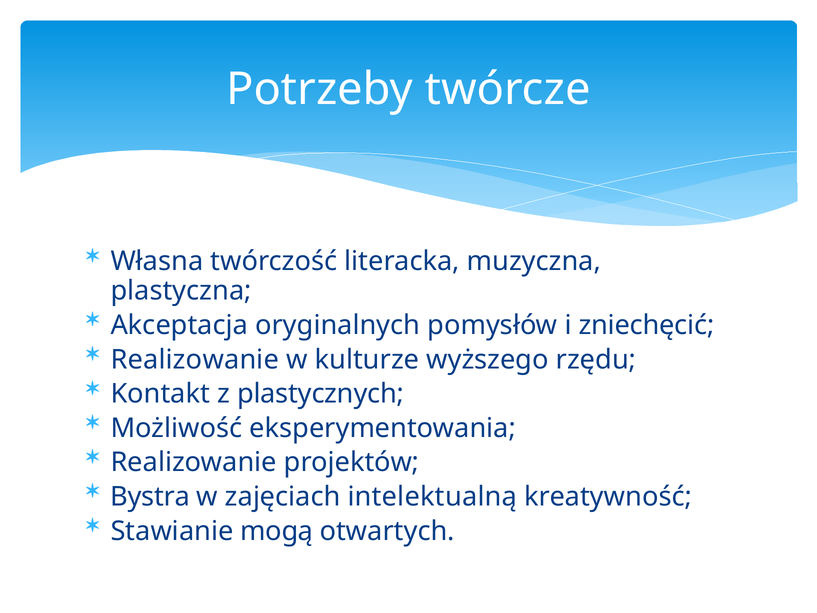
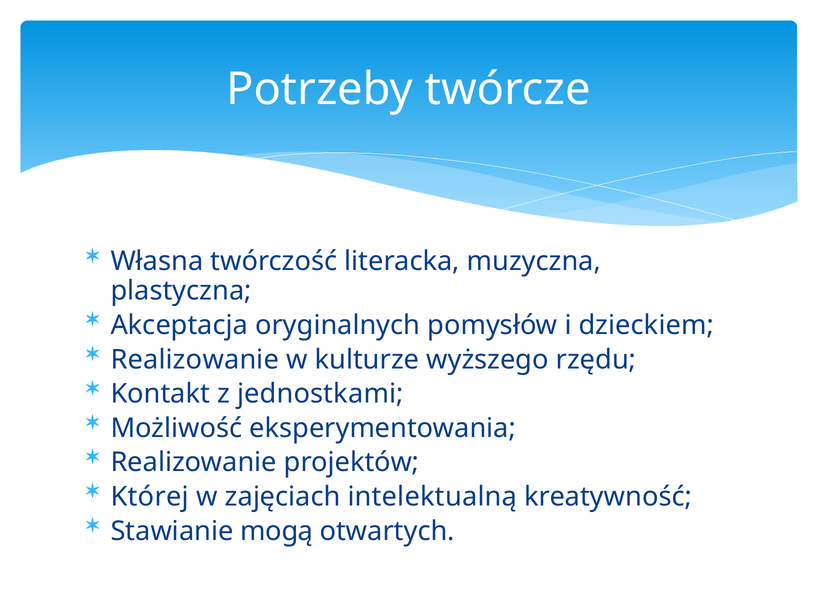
zniechęcić: zniechęcić -> dzieckiem (646, 325)
plastycznych: plastycznych -> jednostkami (320, 394)
Bystra: Bystra -> Której (150, 497)
